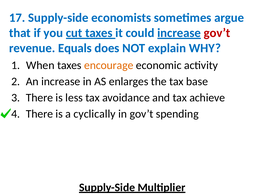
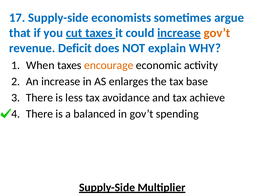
gov’t colour: red -> orange (217, 33)
Equals: Equals -> Deficit (75, 48)
cyclically: cyclically -> balanced (95, 114)
